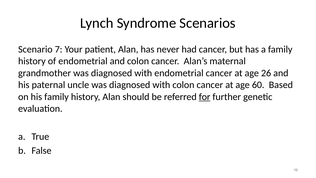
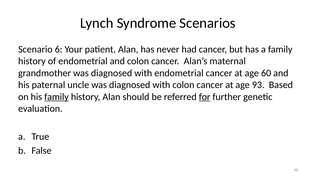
7: 7 -> 6 (59, 49)
26: 26 -> 60 (266, 73)
60: 60 -> 93 (258, 85)
family underline: none -> present (57, 97)
